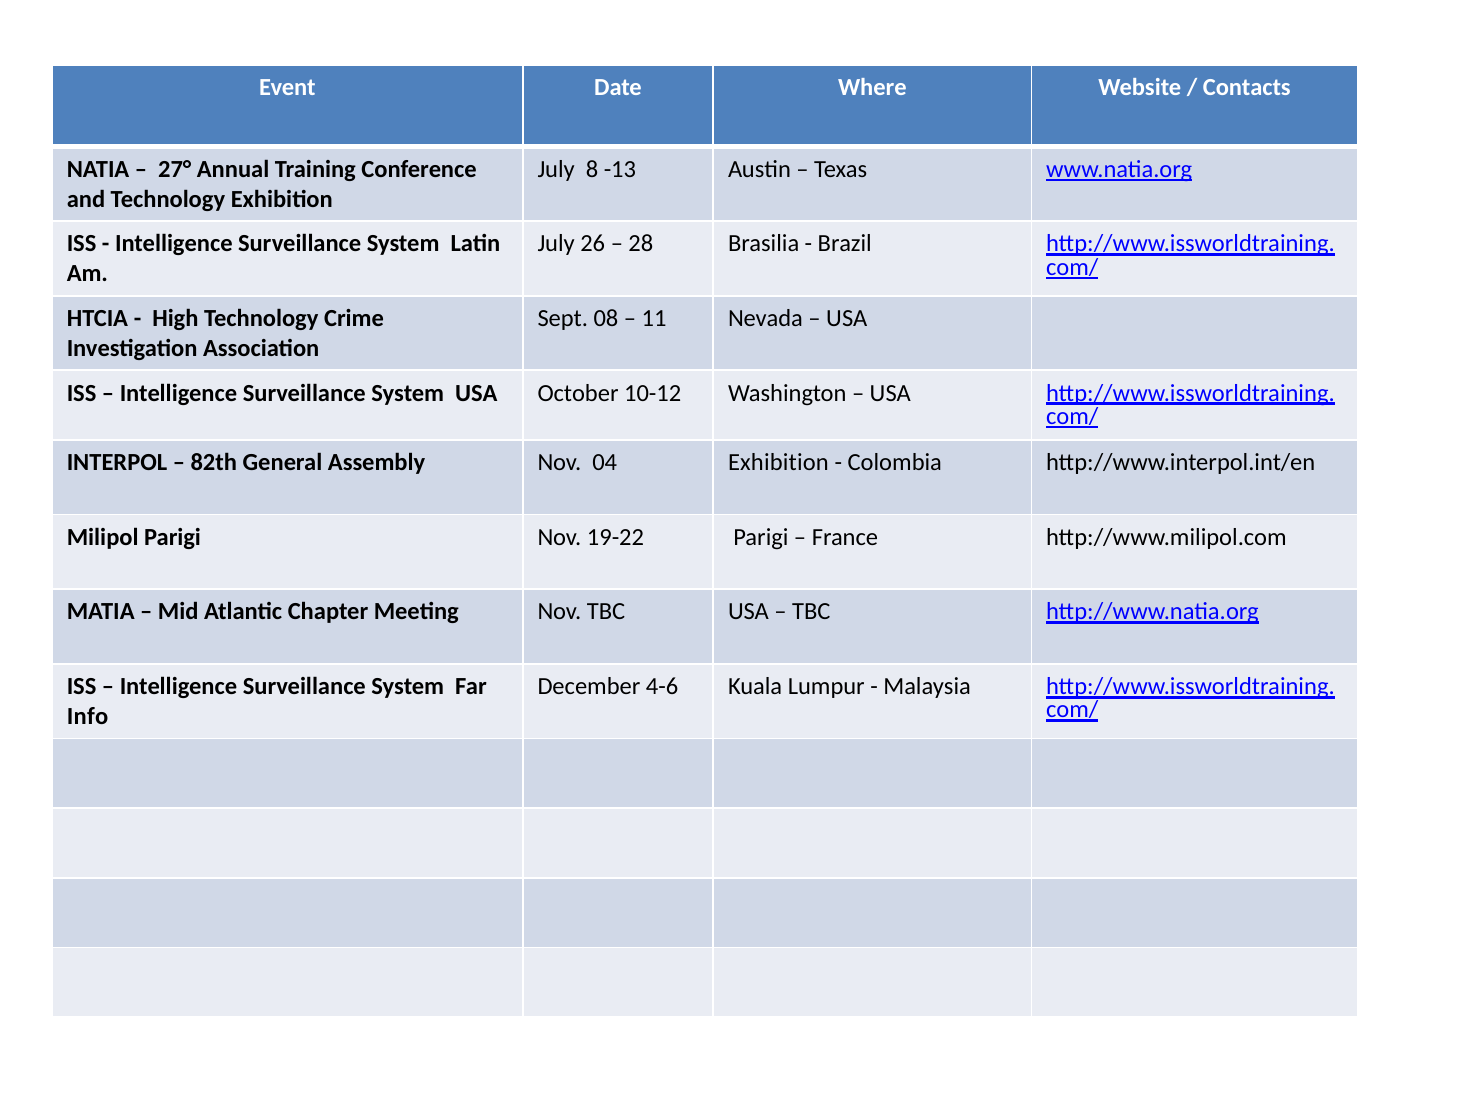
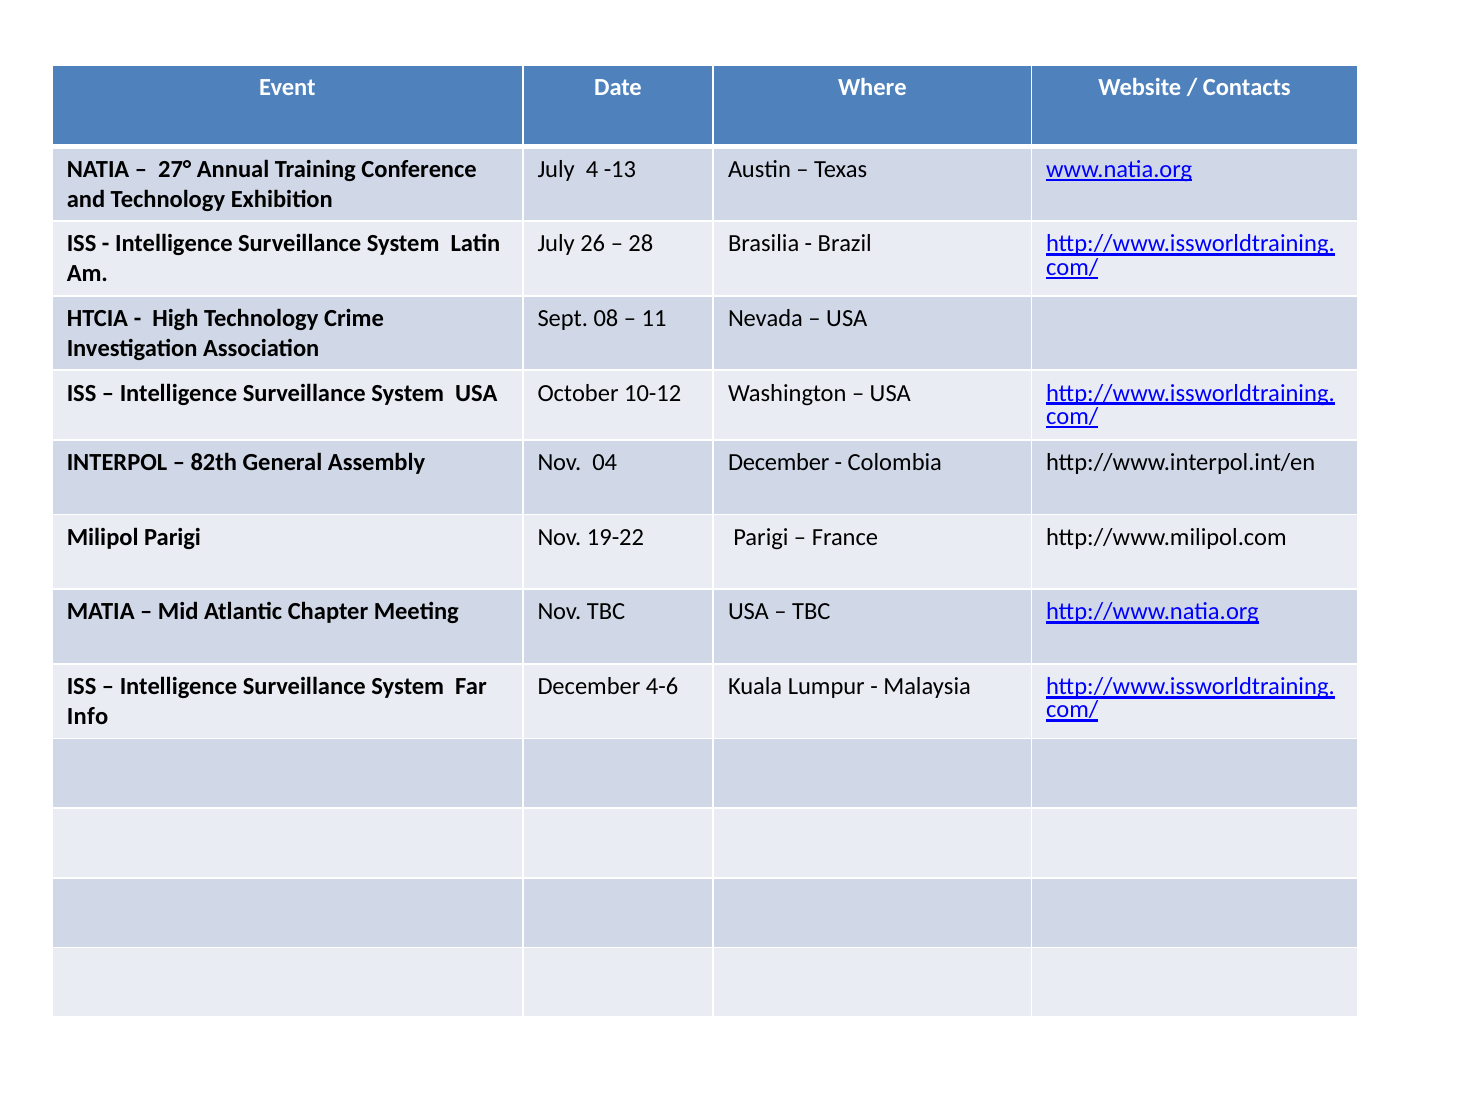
8: 8 -> 4 (592, 169)
04 Exhibition: Exhibition -> December (779, 462)
